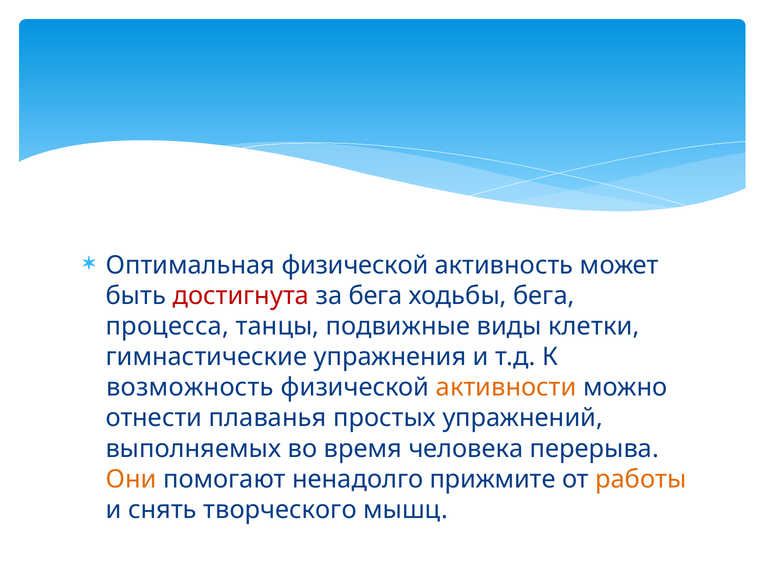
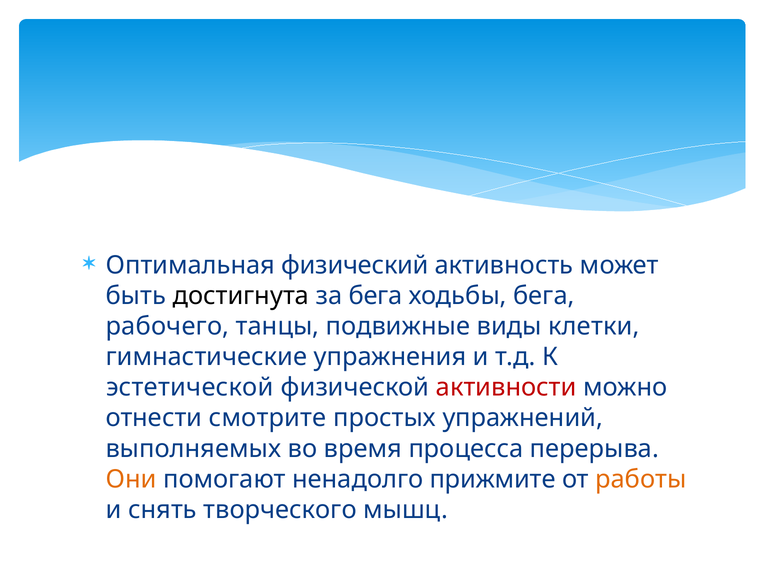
Оптимальная физической: физической -> физический (355, 265)
достигнута colour: red -> black (241, 296)
процесса: процесса -> рабочего (167, 326)
возможность: возможность -> эстетической (190, 388)
активности colour: orange -> red (506, 388)
плаванья: плаванья -> смотрите (268, 418)
человека: человека -> процесса (466, 449)
